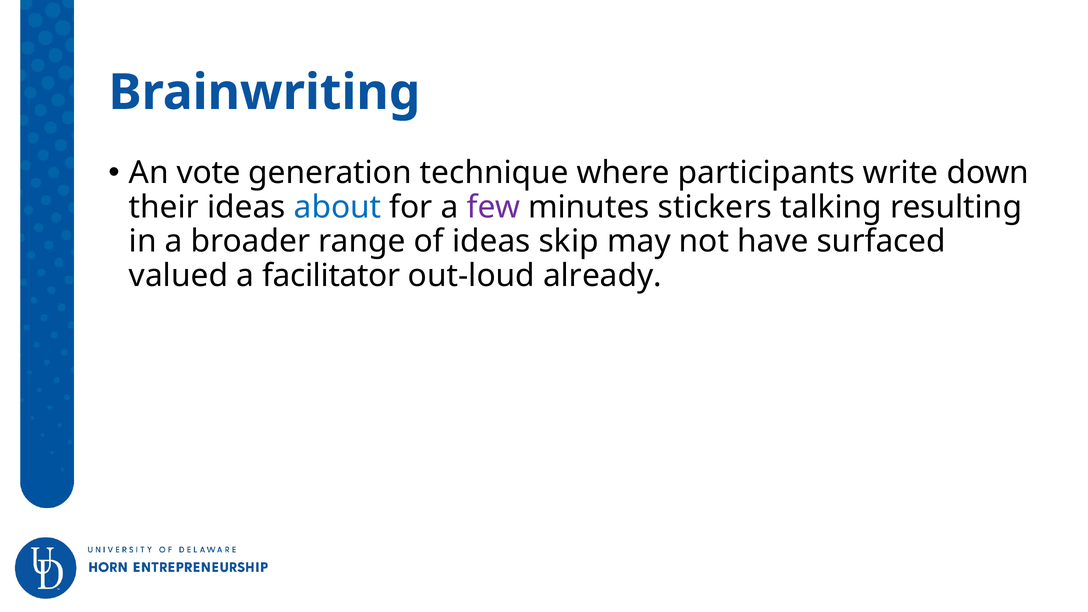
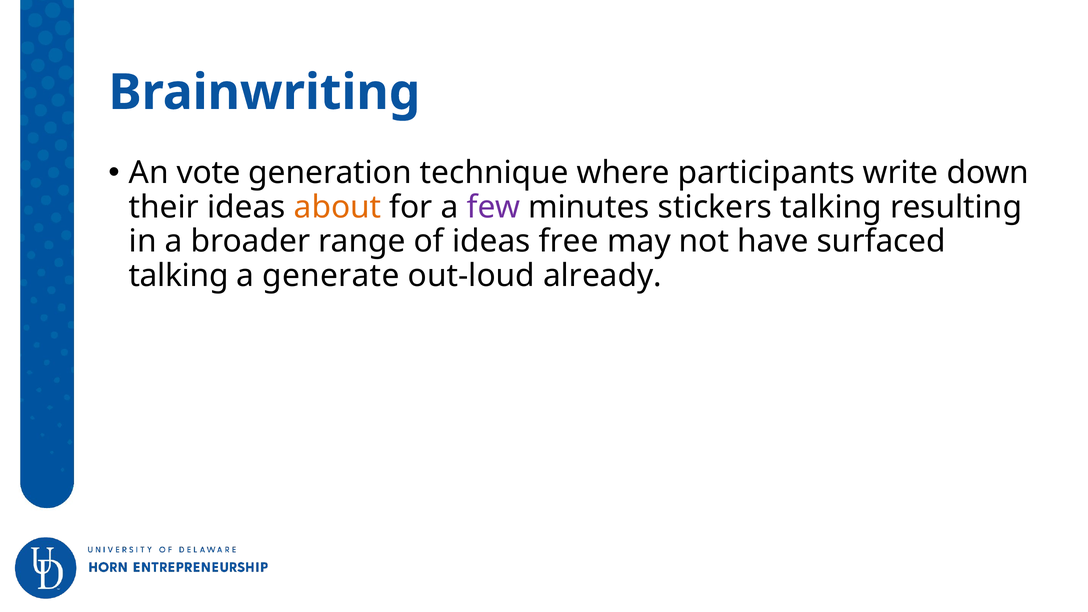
about colour: blue -> orange (338, 207)
skip: skip -> free (569, 241)
valued: valued -> talking (179, 276)
facilitator: facilitator -> generate (331, 276)
